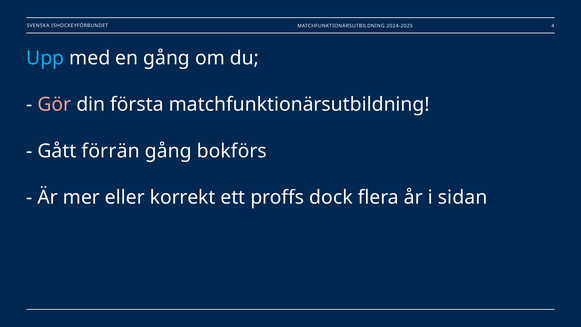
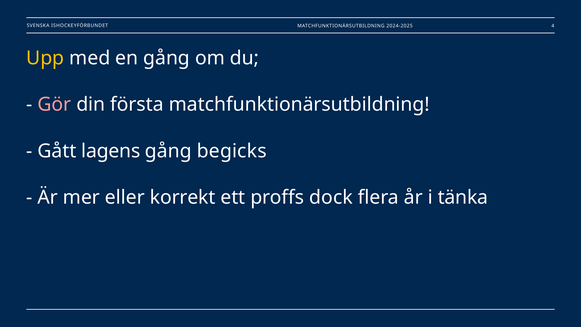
Upp colour: light blue -> yellow (45, 58)
förrän: förrän -> lagens (111, 151)
bokförs: bokförs -> begicks (232, 151)
sidan: sidan -> tänka (463, 197)
